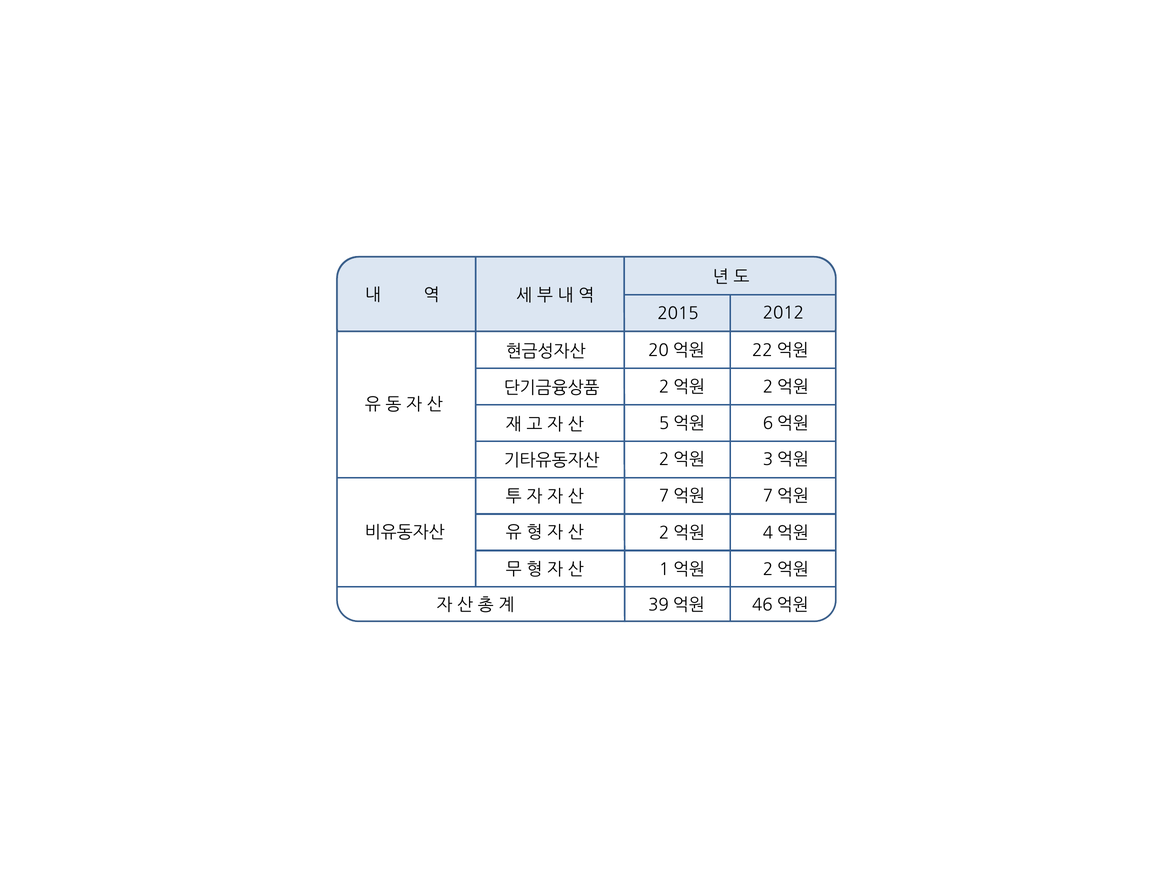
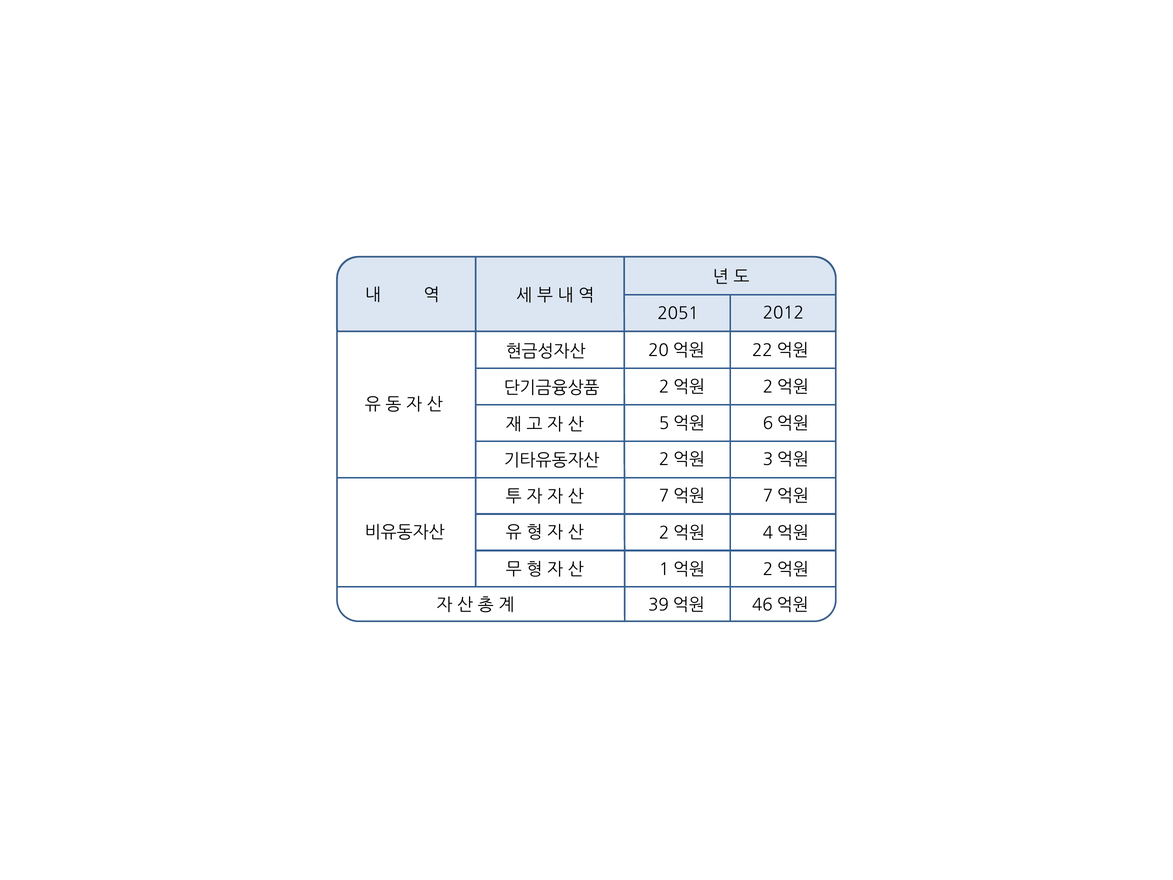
2015: 2015 -> 2051 (678, 314)
